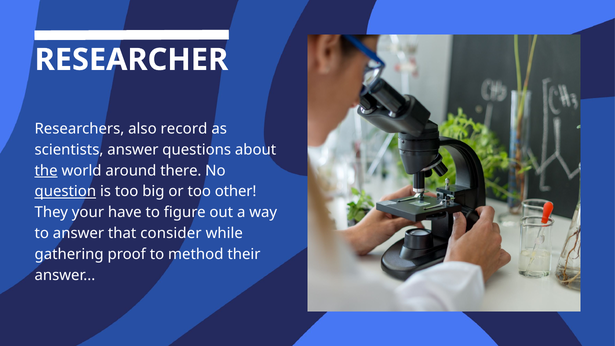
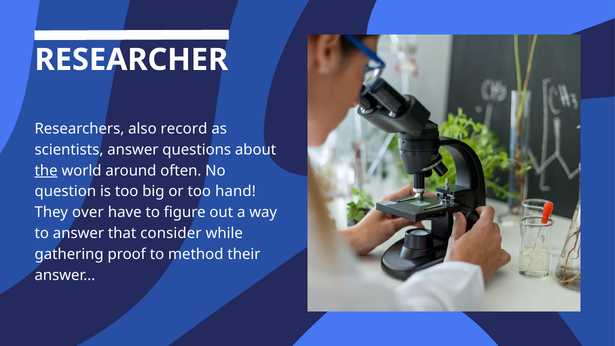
there: there -> often (181, 171)
question underline: present -> none (65, 191)
other: other -> hand (235, 191)
your: your -> over (88, 212)
